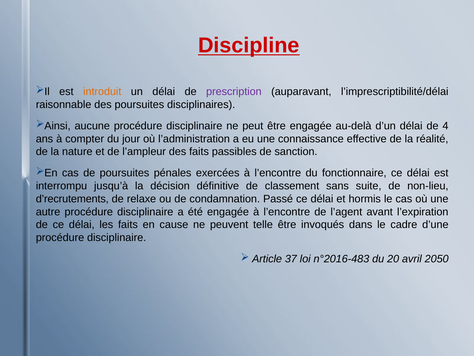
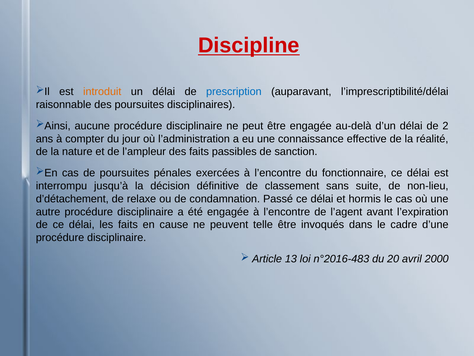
prescription colour: purple -> blue (234, 91)
4: 4 -> 2 (445, 126)
d’recrutements: d’recrutements -> d’détachement (72, 199)
37: 37 -> 13 (291, 259)
2050: 2050 -> 2000 (437, 259)
